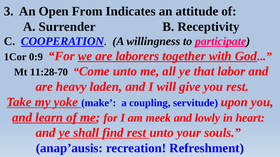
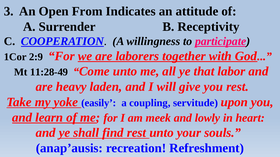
0:9: 0:9 -> 2:9 (36, 57)
11:28-70: 11:28-70 -> 11:28-49 (49, 72)
make: make -> easily (99, 103)
